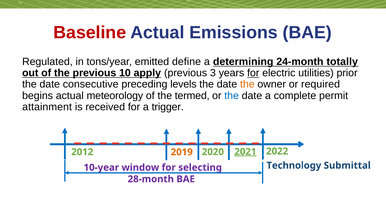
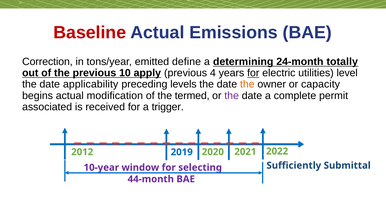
Regulated: Regulated -> Correction (47, 62)
3: 3 -> 4 (213, 73)
prior: prior -> level (347, 73)
consecutive: consecutive -> applicability (91, 84)
required: required -> capacity (321, 84)
meteorology: meteorology -> modification (115, 96)
the colour: blue -> purple (232, 96)
attainment: attainment -> associated (47, 107)
2019 colour: orange -> blue (182, 152)
2021 underline: present -> none (245, 152)
Technology: Technology -> Sufficiently (294, 166)
28-month: 28-month -> 44-month (151, 179)
